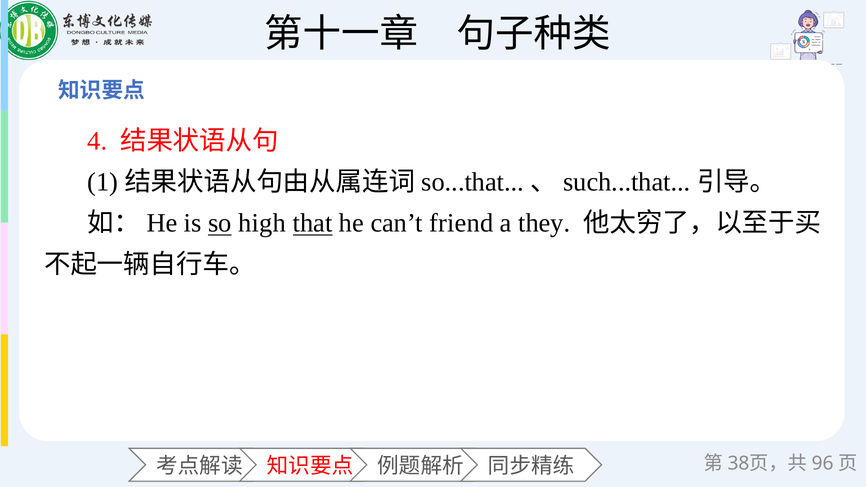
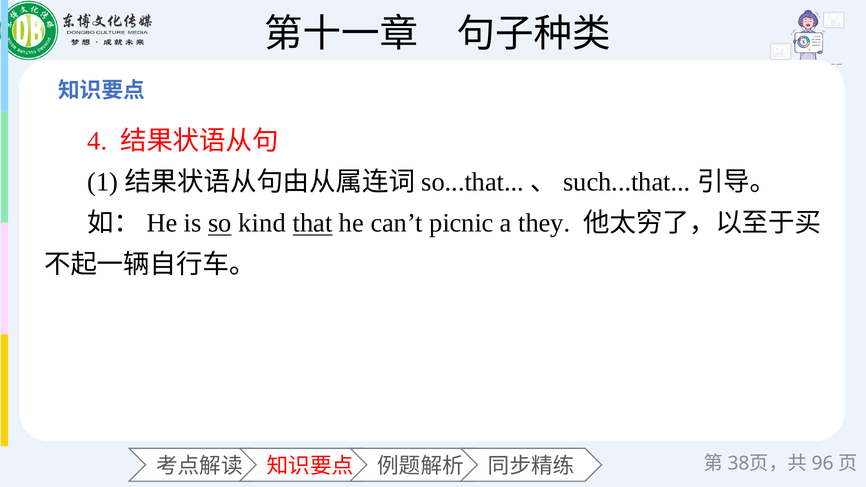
high: high -> kind (262, 223)
friend: friend -> picnic (461, 223)
